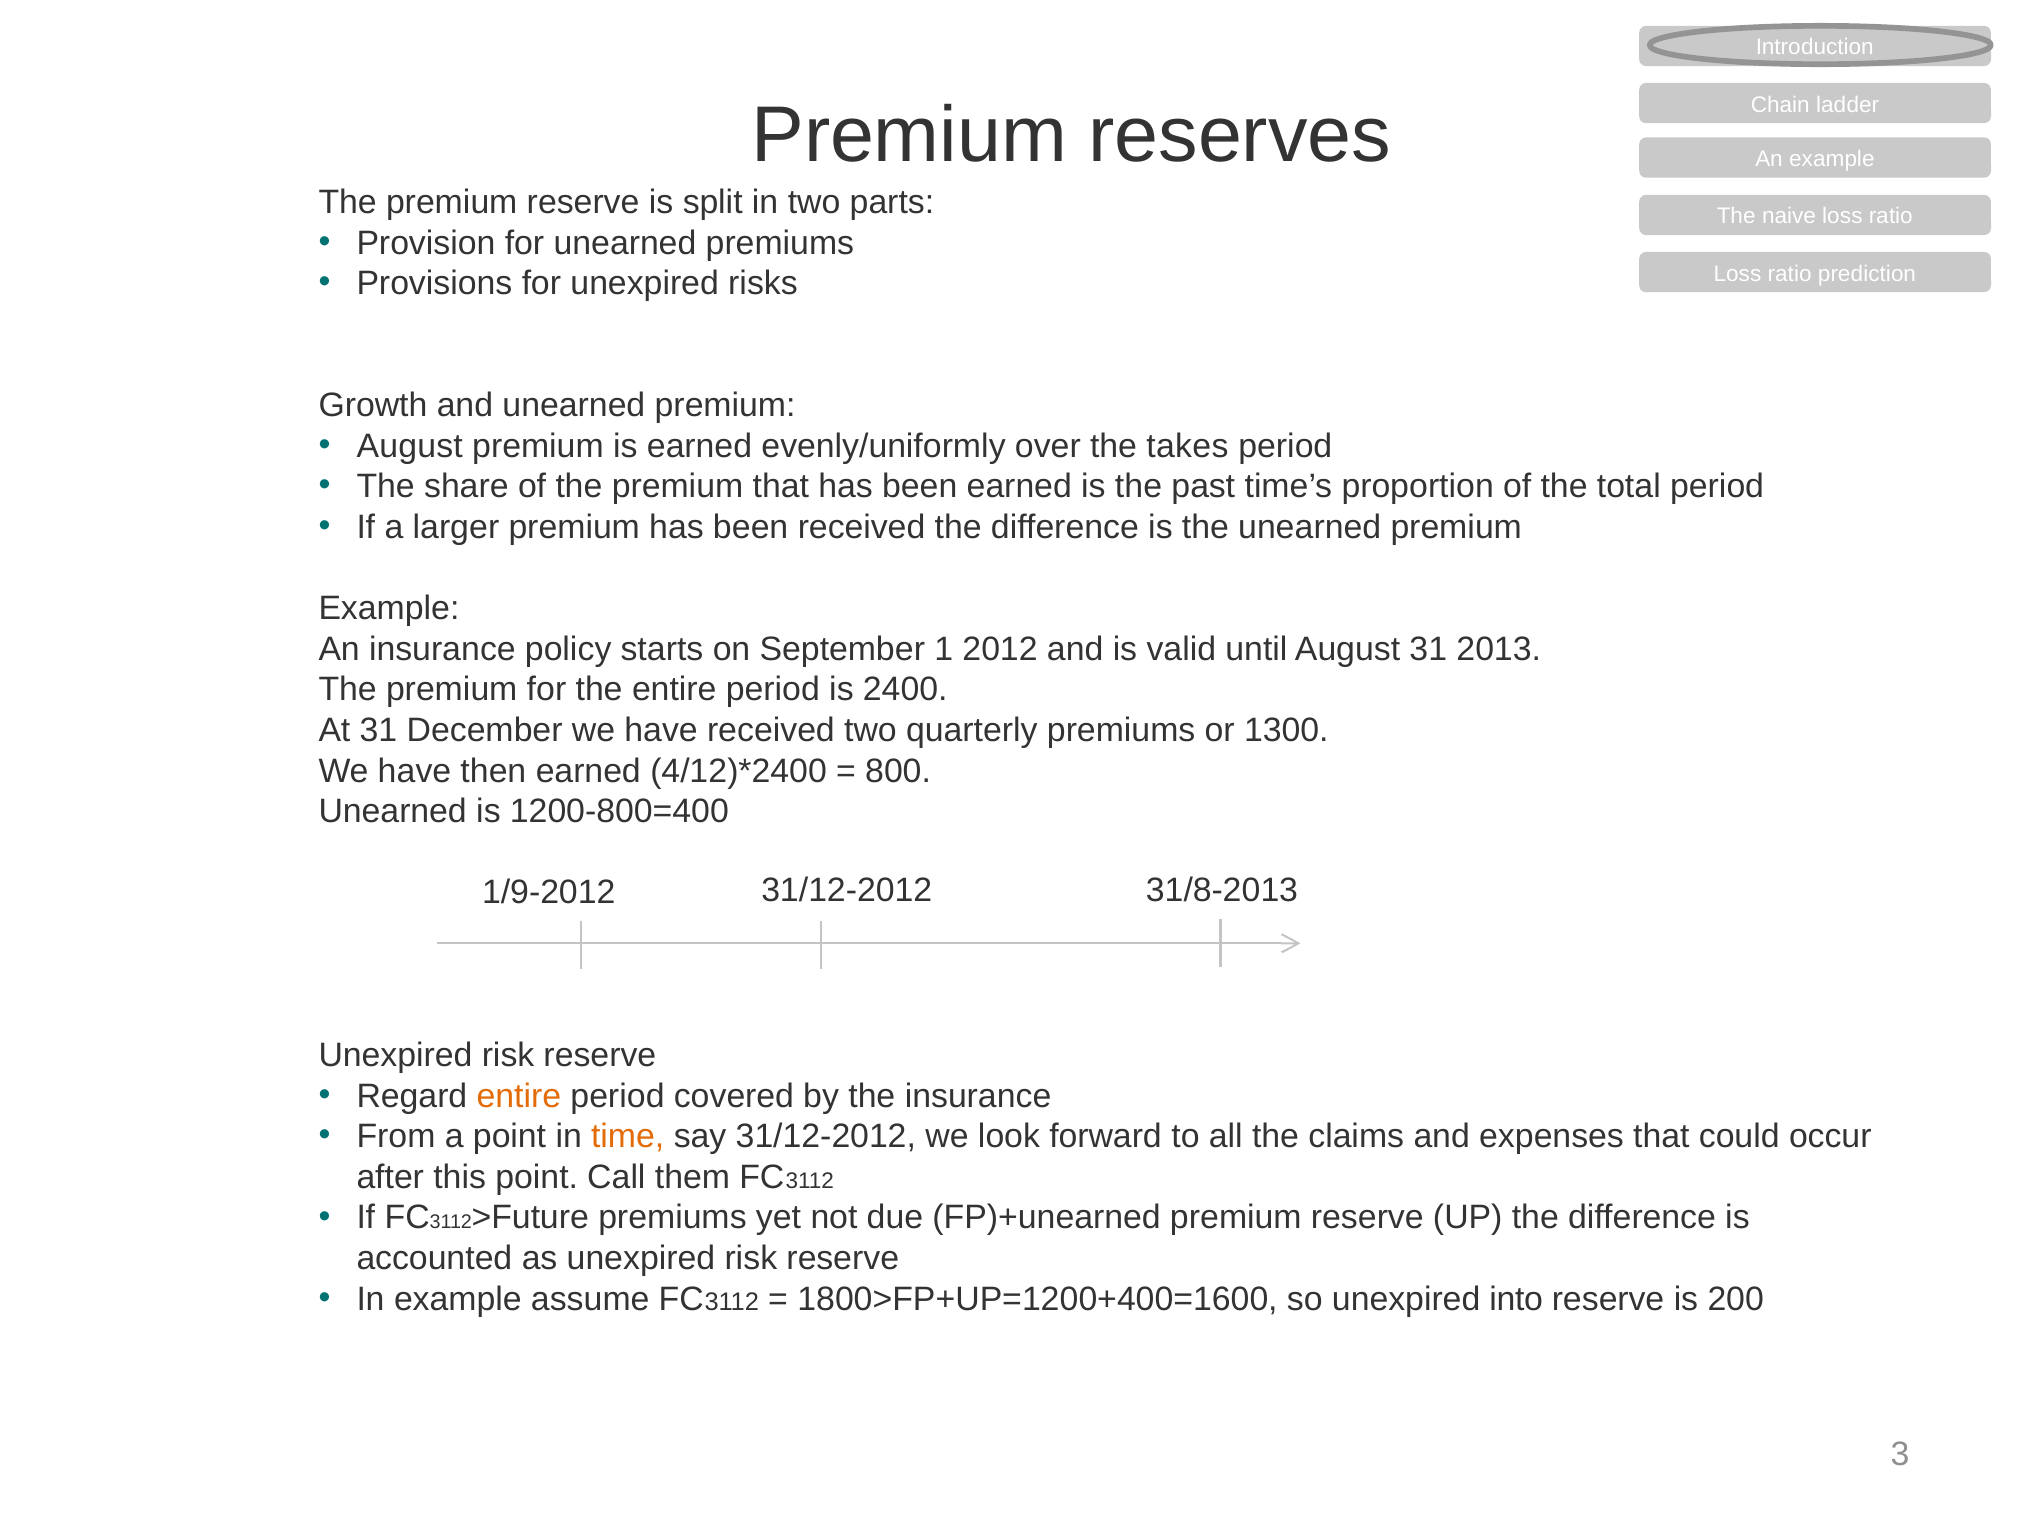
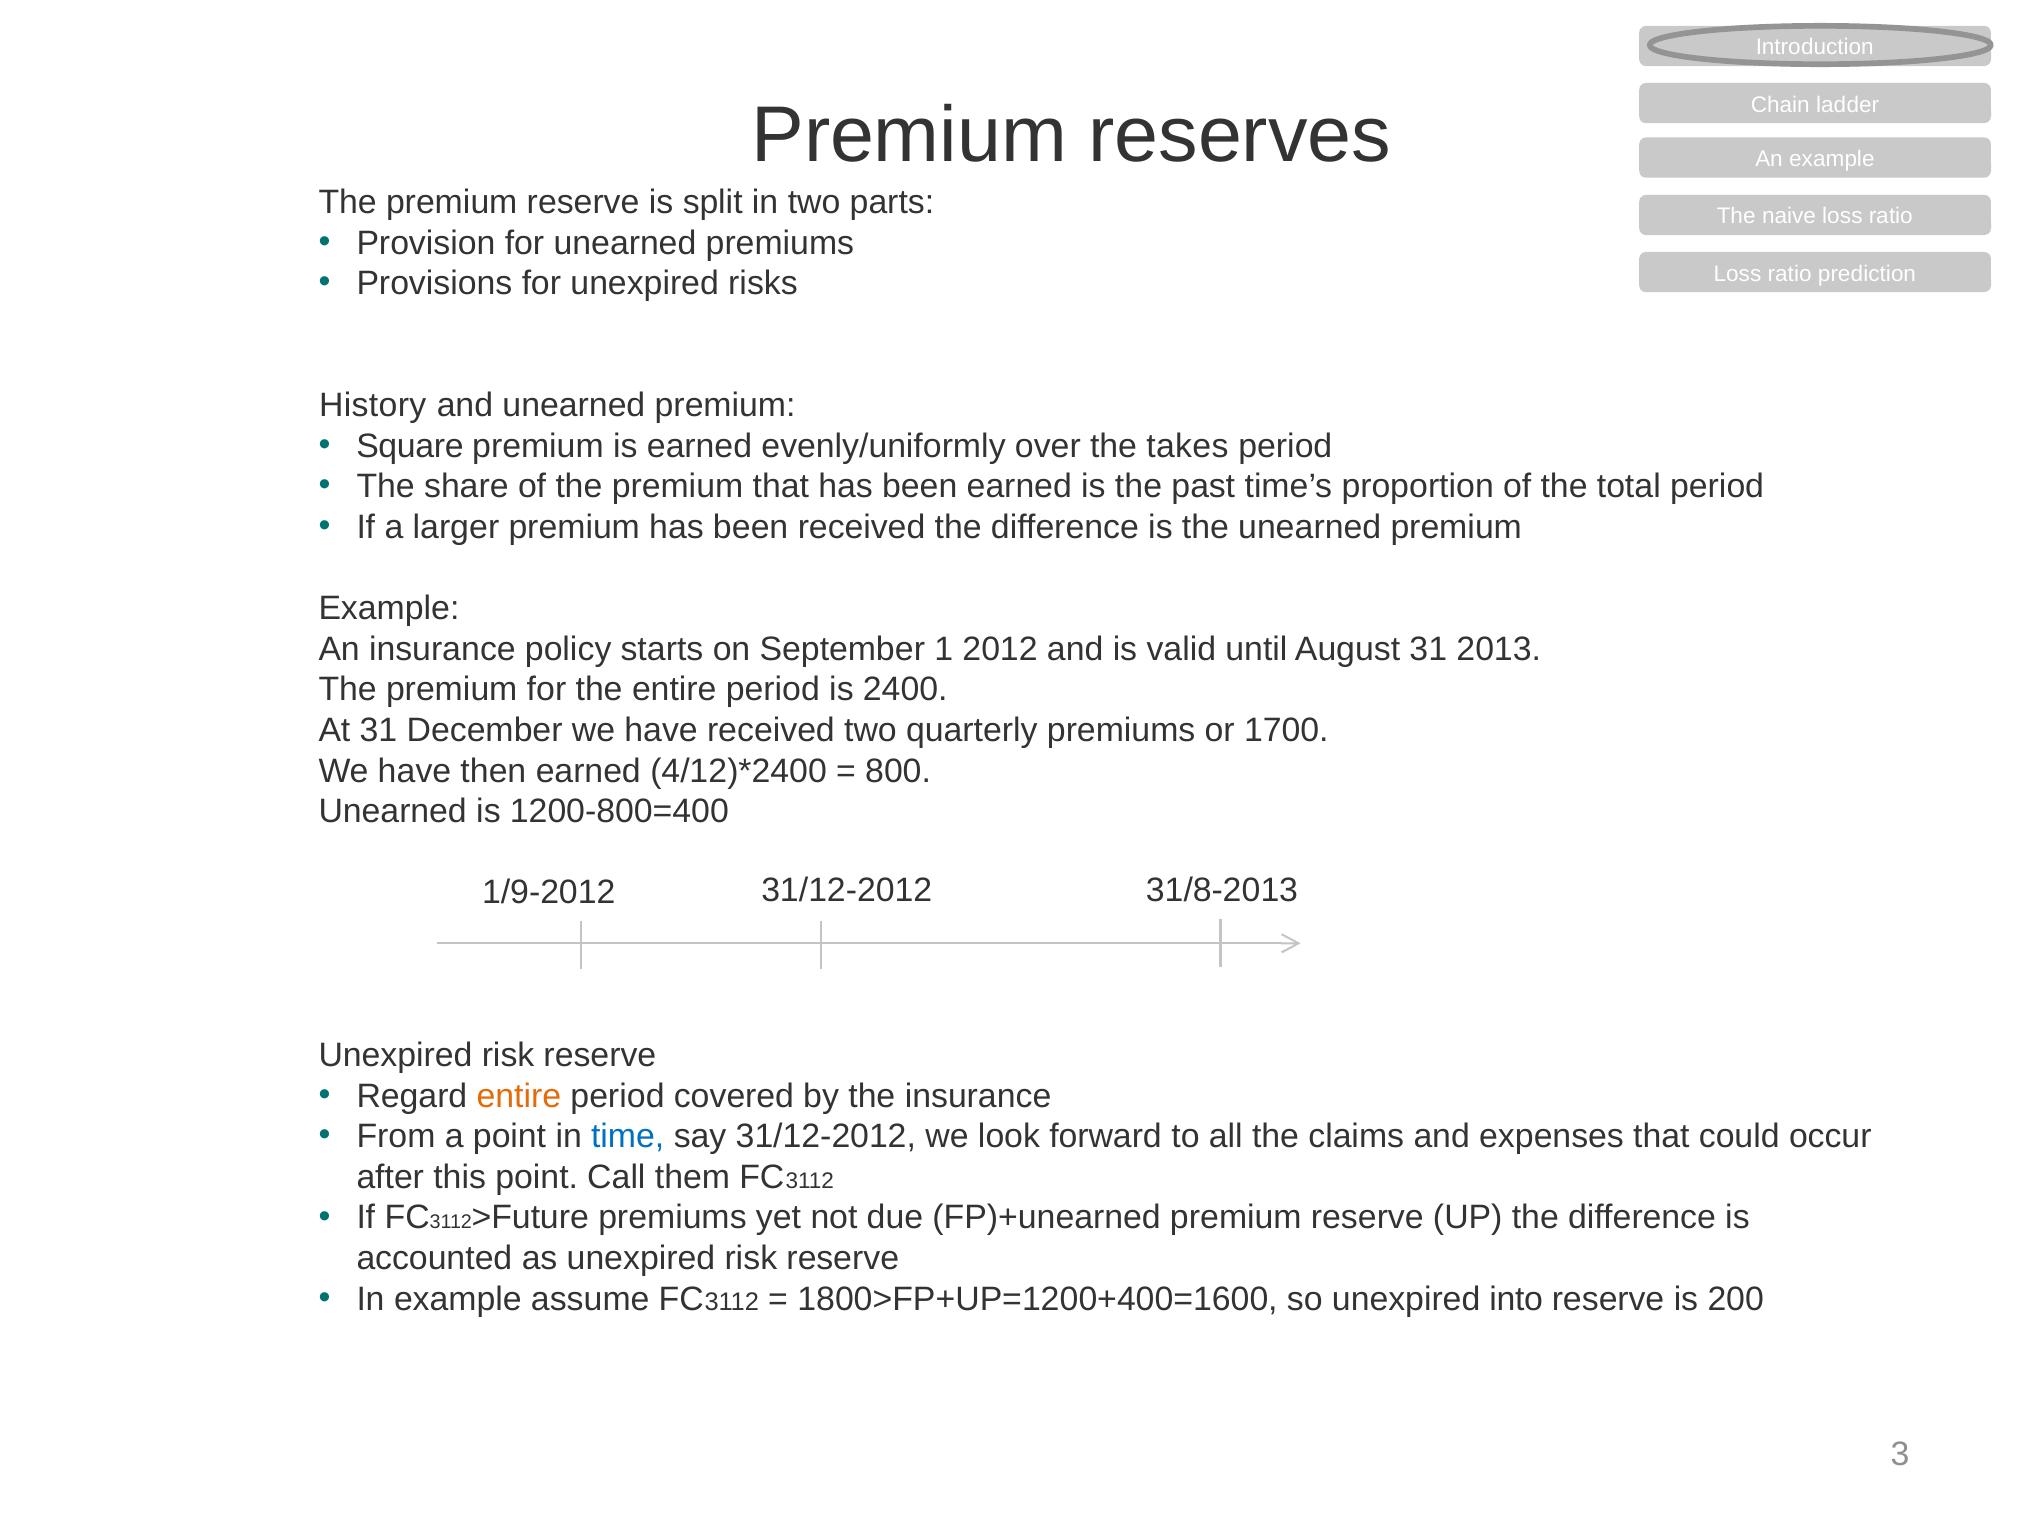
Growth: Growth -> History (373, 406)
August: August -> Square (410, 446)
1300: 1300 -> 1700 (1286, 730)
time colour: orange -> blue (628, 1137)
